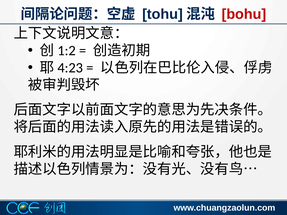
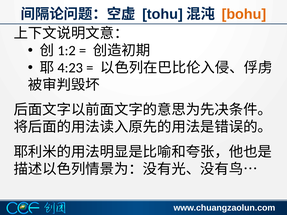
bohu colour: red -> orange (244, 14)
